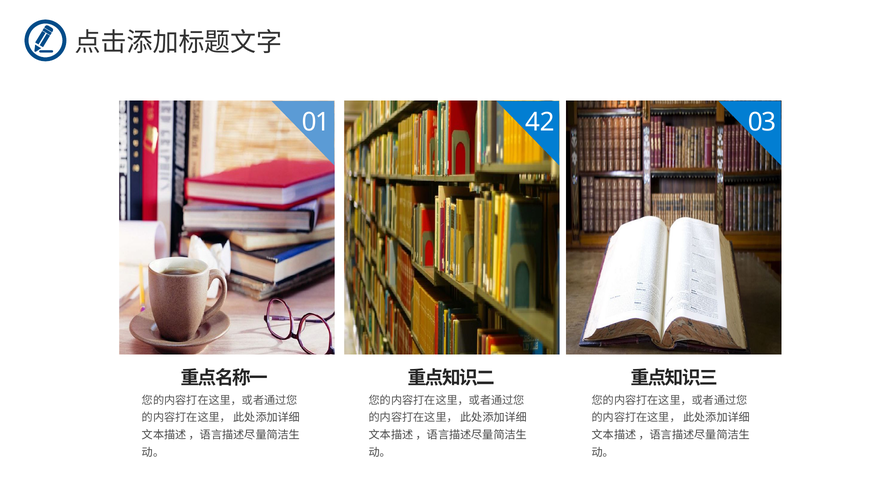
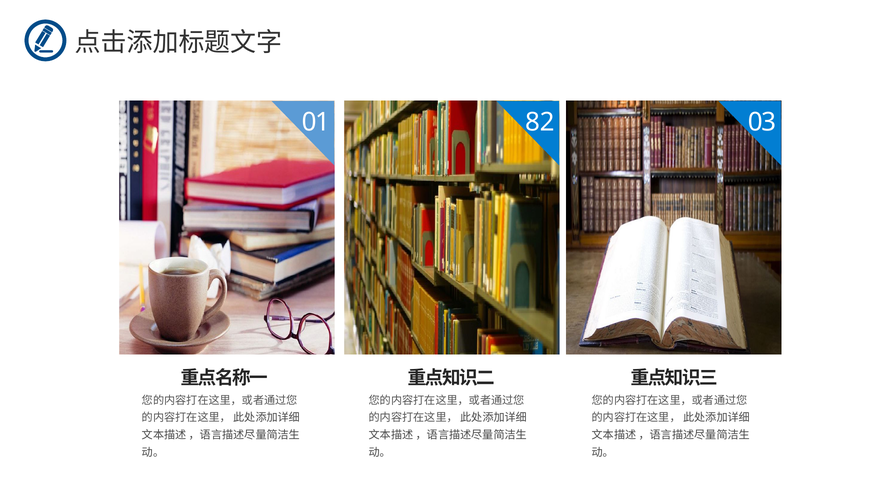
42: 42 -> 82 (540, 122)
